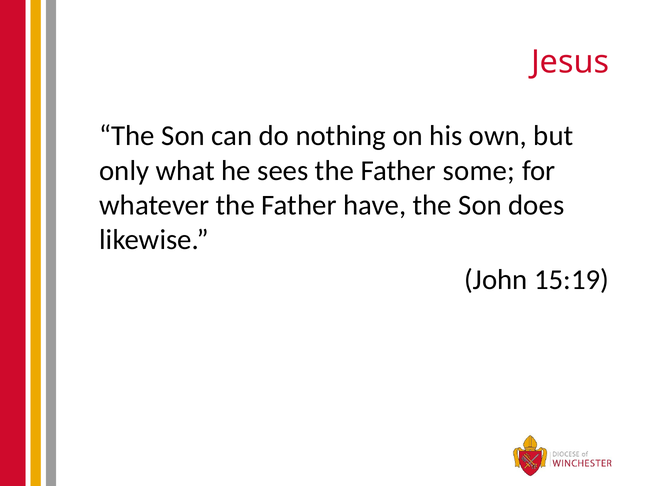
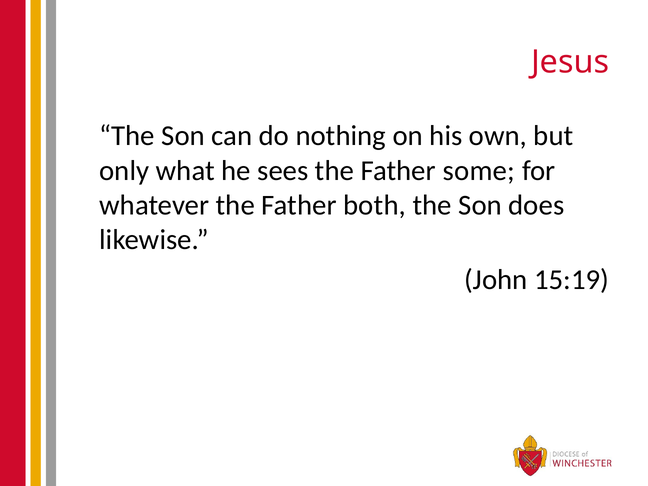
have: have -> both (375, 205)
